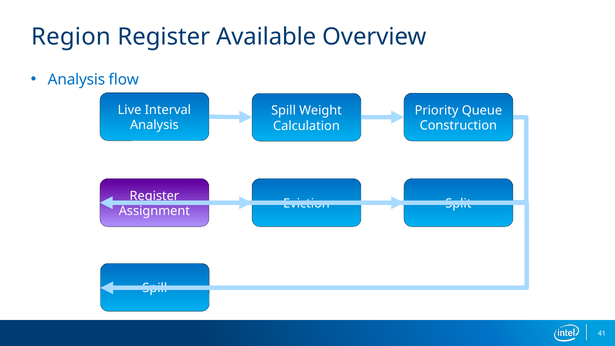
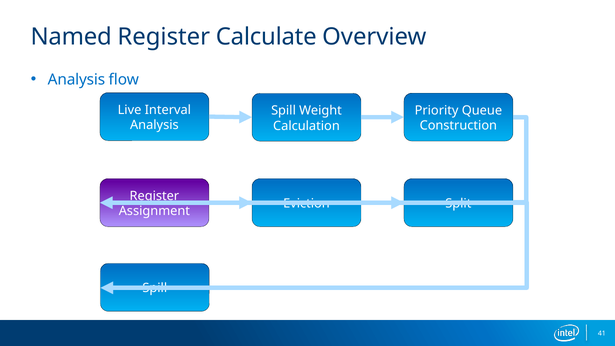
Region: Region -> Named (71, 37)
Available: Available -> Calculate (266, 37)
